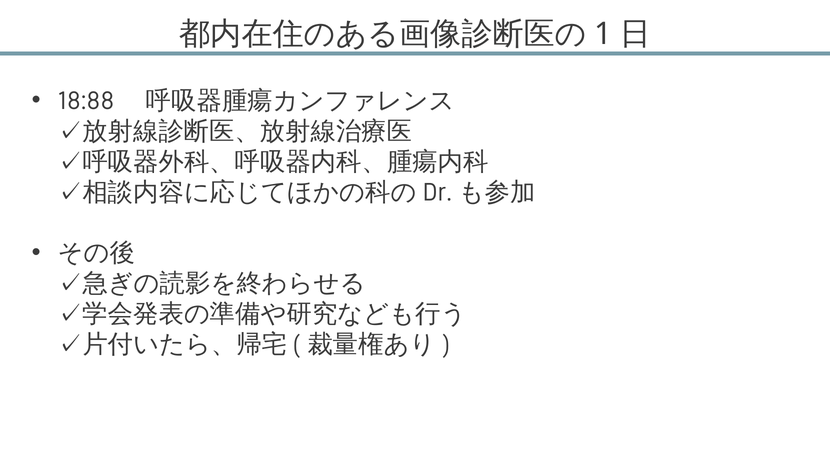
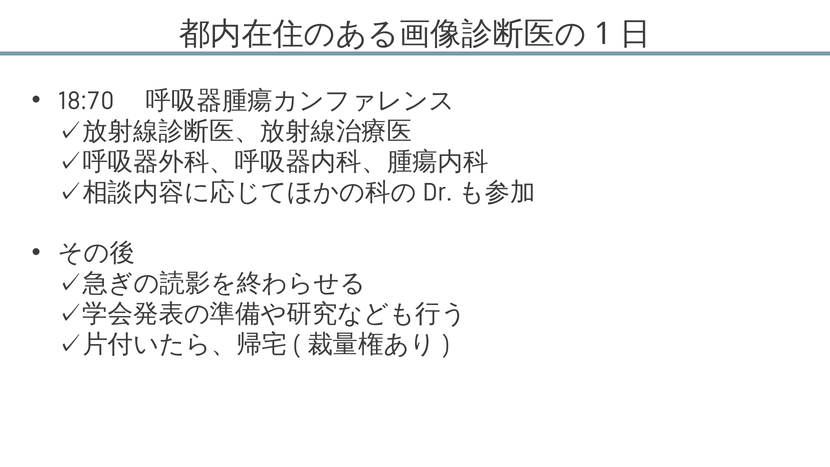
18:88: 18:88 -> 18:70 (86, 101)
